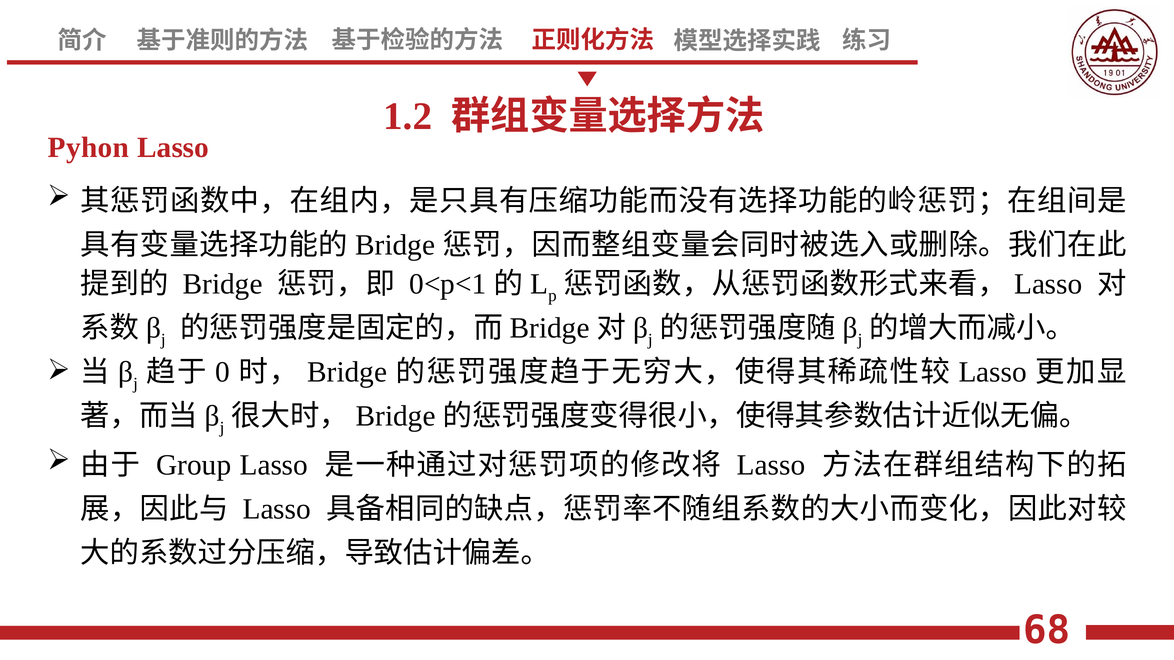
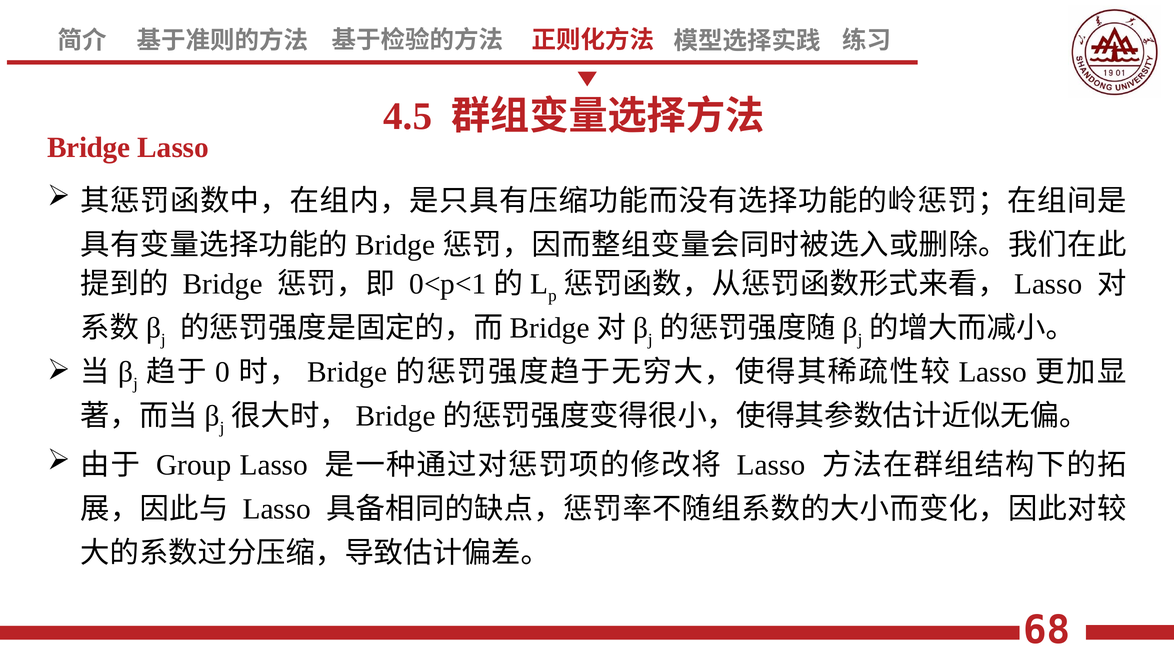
1.2: 1.2 -> 4.5 (408, 117)
Pyhon: Pyhon -> Bridge (89, 148)
